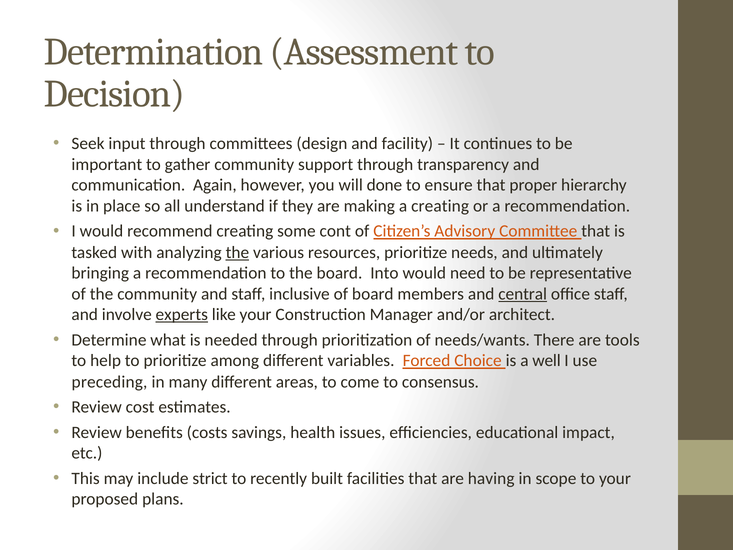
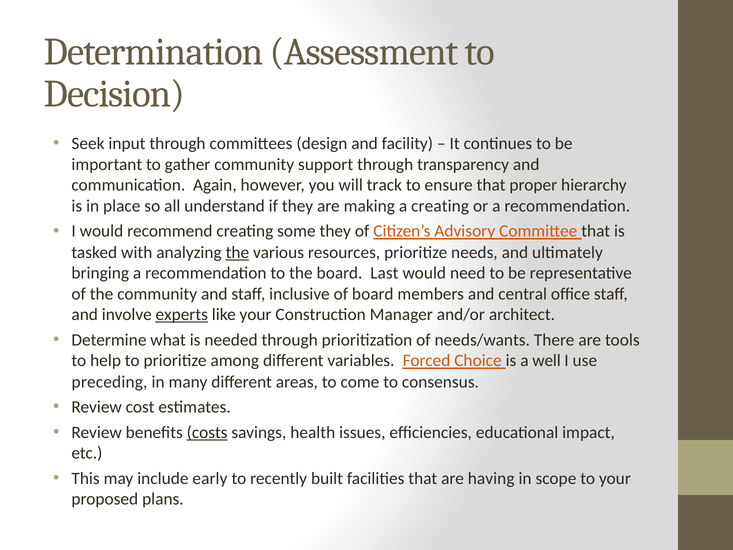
done: done -> track (384, 185)
some cont: cont -> they (335, 231)
Into: Into -> Last (384, 273)
central underline: present -> none (523, 294)
costs underline: none -> present (207, 432)
strict: strict -> early (210, 478)
